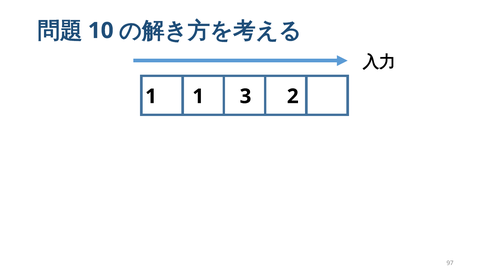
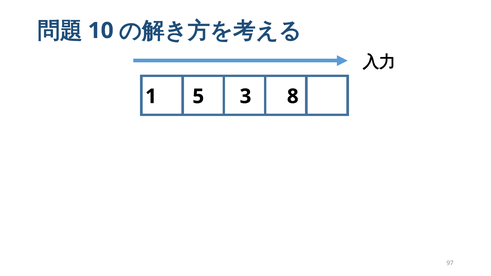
1 1: 1 -> 5 (198, 96)
2: 2 -> 8 (293, 96)
